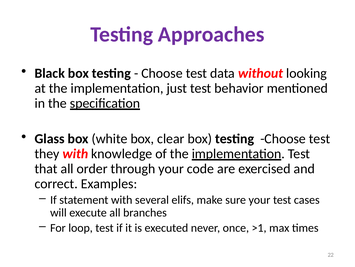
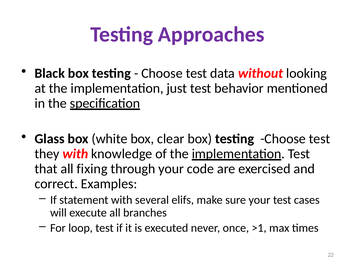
order: order -> fixing (92, 168)
